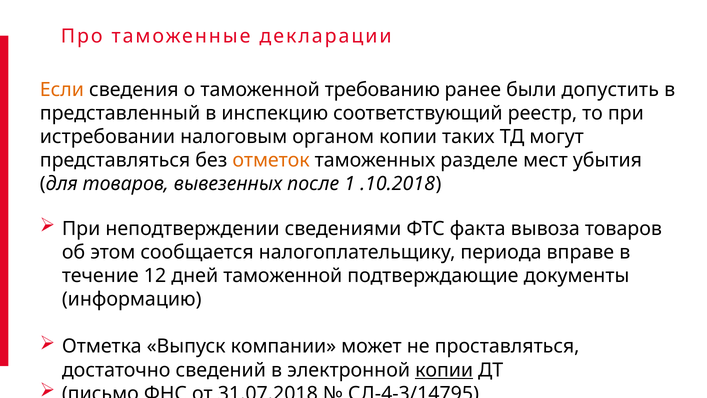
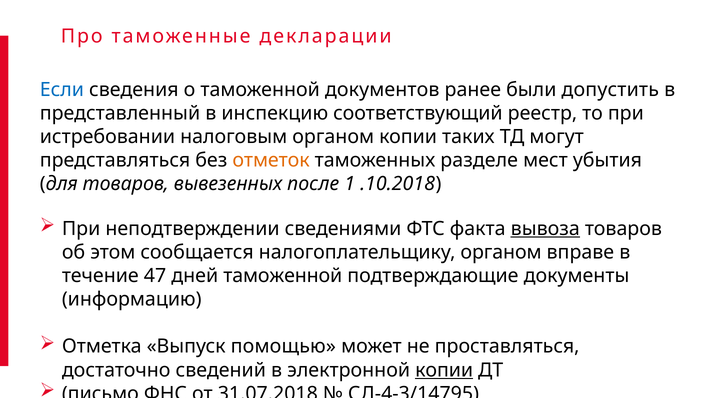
Если colour: orange -> blue (62, 90)
требованию: требованию -> документов (382, 90)
вывоза underline: none -> present (545, 229)
налогоплательщику периода: периода -> органом (501, 252)
12: 12 -> 47 (155, 276)
компании: компании -> помощью (283, 346)
